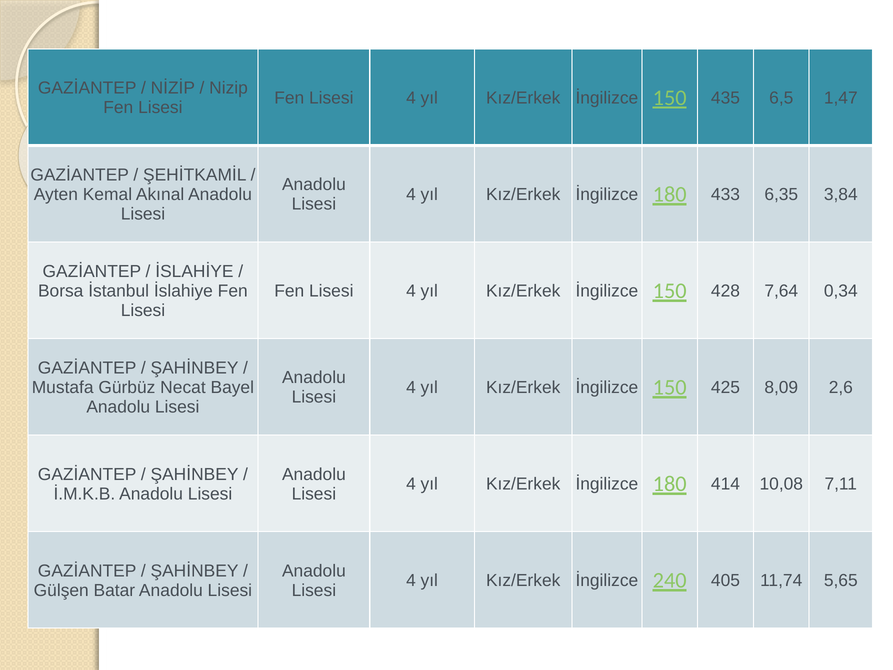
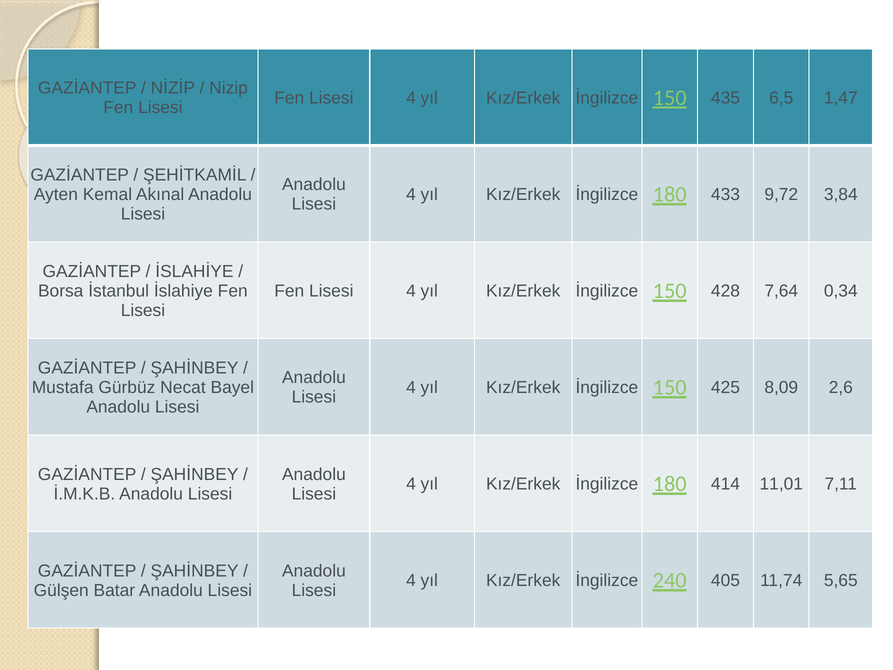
6,35: 6,35 -> 9,72 (781, 194)
10,08: 10,08 -> 11,01 (781, 484)
